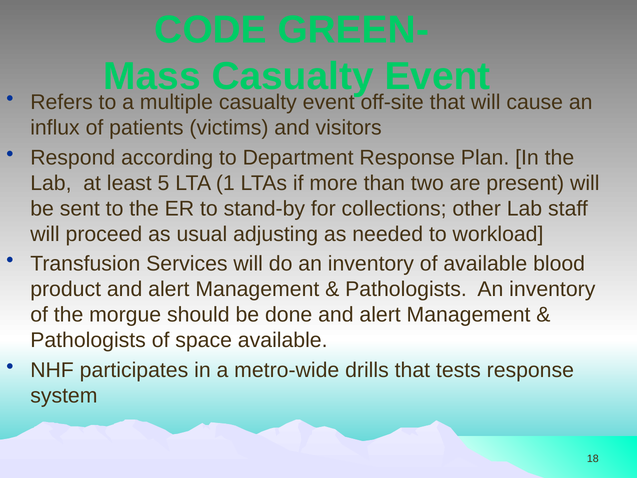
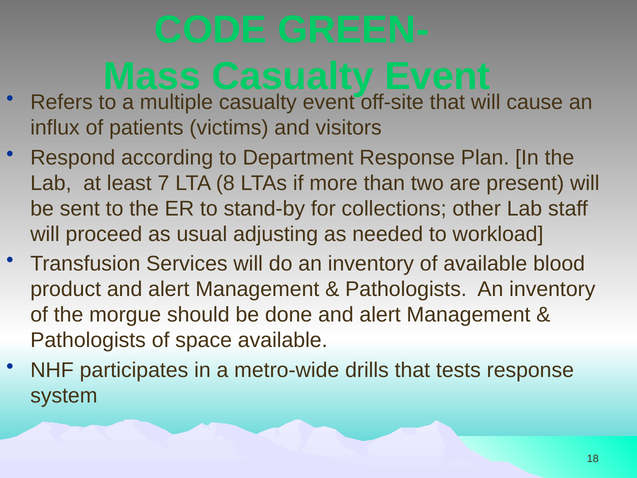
5: 5 -> 7 (164, 183)
1: 1 -> 8 (225, 183)
